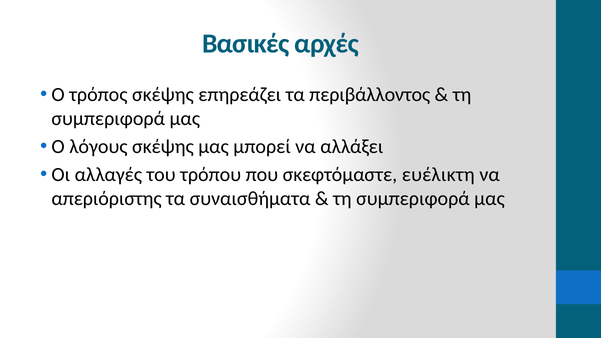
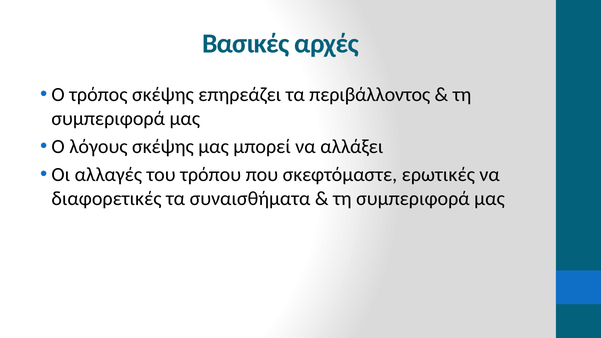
ευέλικτη: ευέλικτη -> ερωτικές (438, 175)
απεριόριστης: απεριόριστης -> διαφορετικές (106, 199)
